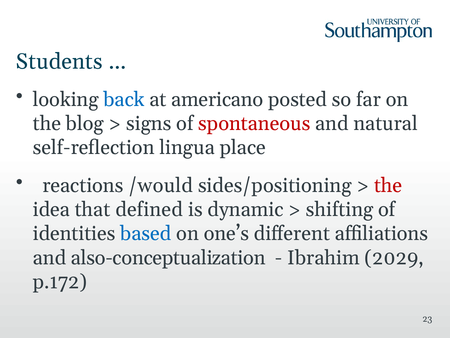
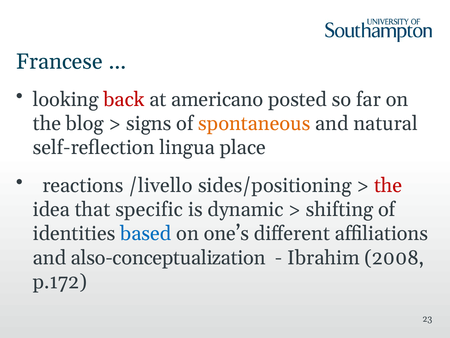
Students: Students -> Francese (59, 62)
back colour: blue -> red (124, 99)
spontaneous colour: red -> orange (254, 123)
/would: /would -> /livello (161, 185)
defined: defined -> specific (149, 209)
2029: 2029 -> 2008 (394, 257)
